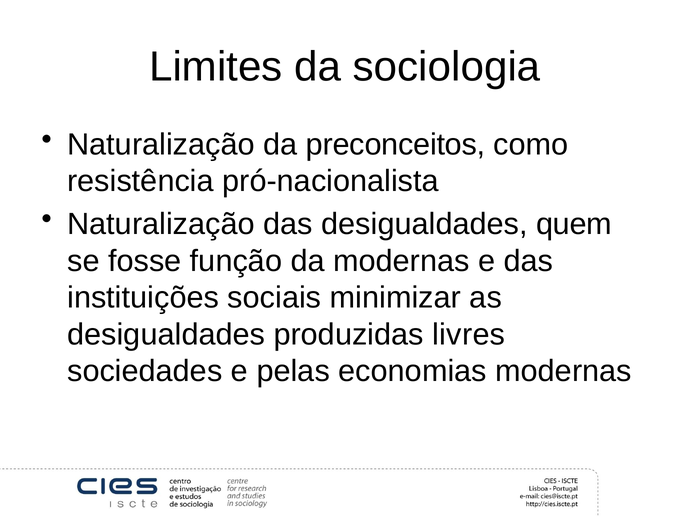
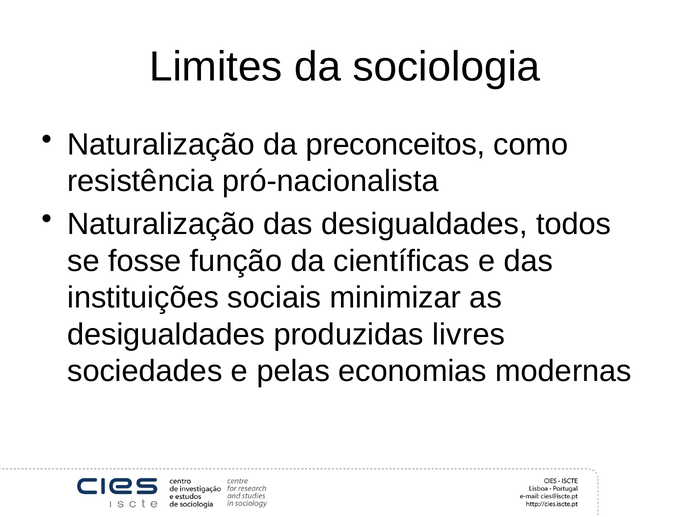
quem: quem -> todos (574, 225)
da modernas: modernas -> científicas (401, 261)
